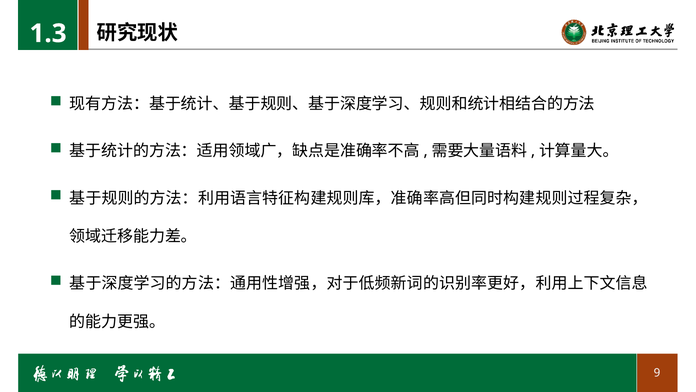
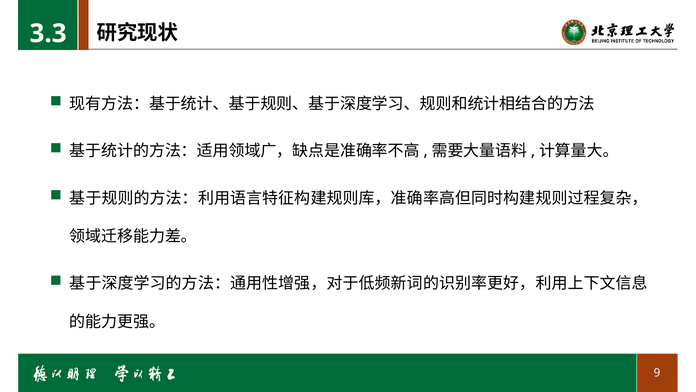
1.3: 1.3 -> 3.3 (48, 33)
